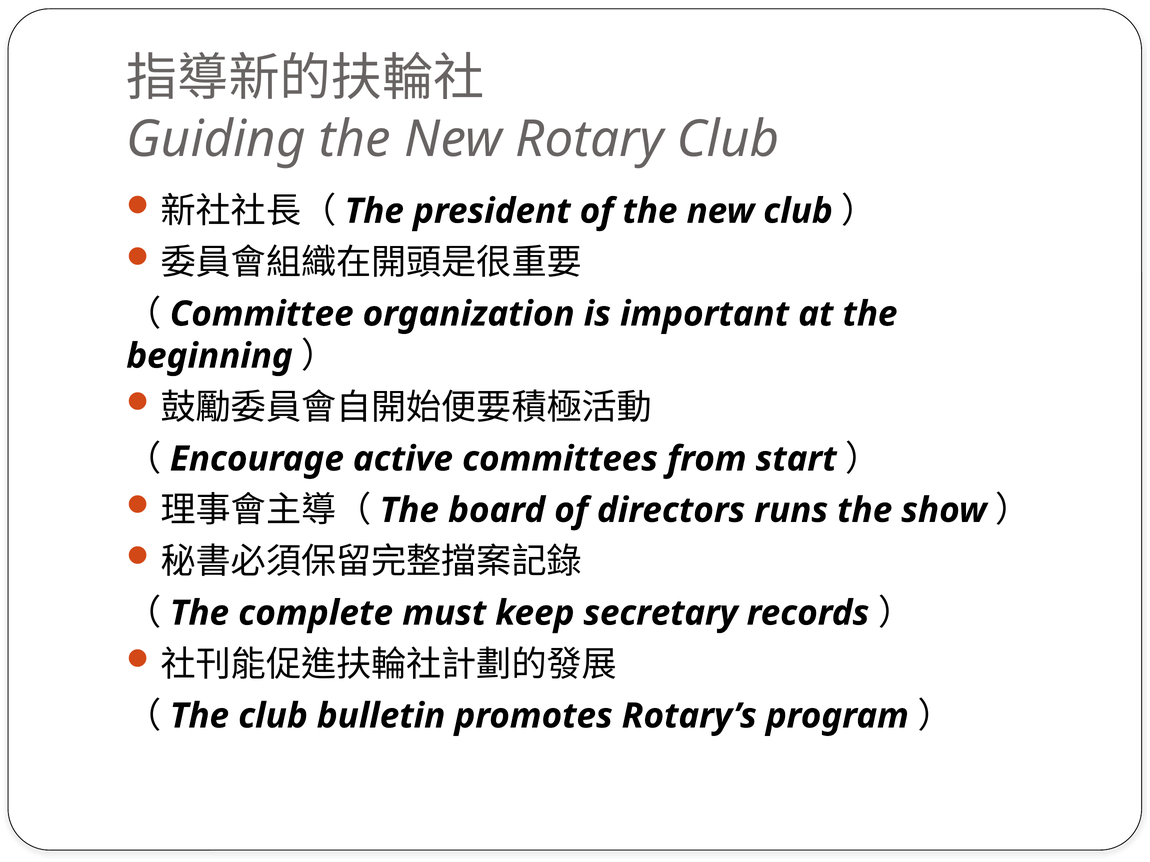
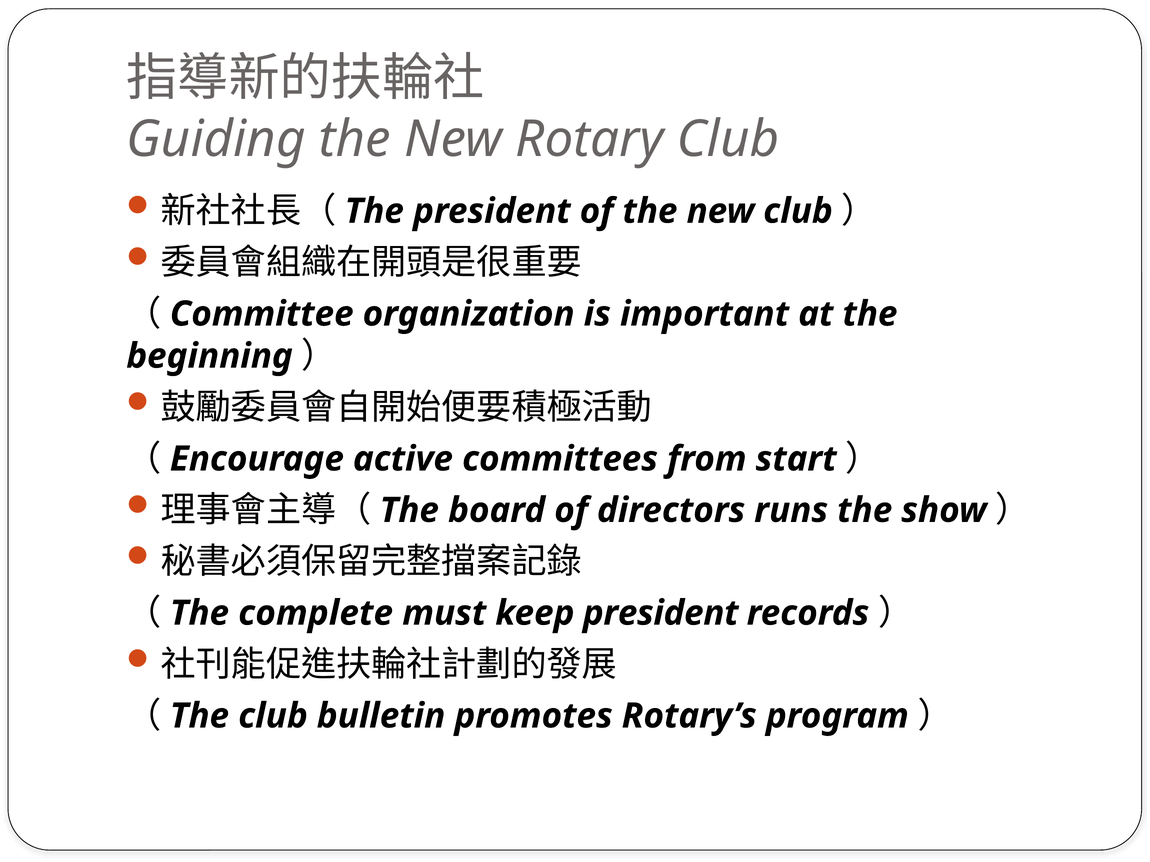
keep secretary: secretary -> president (661, 613)
